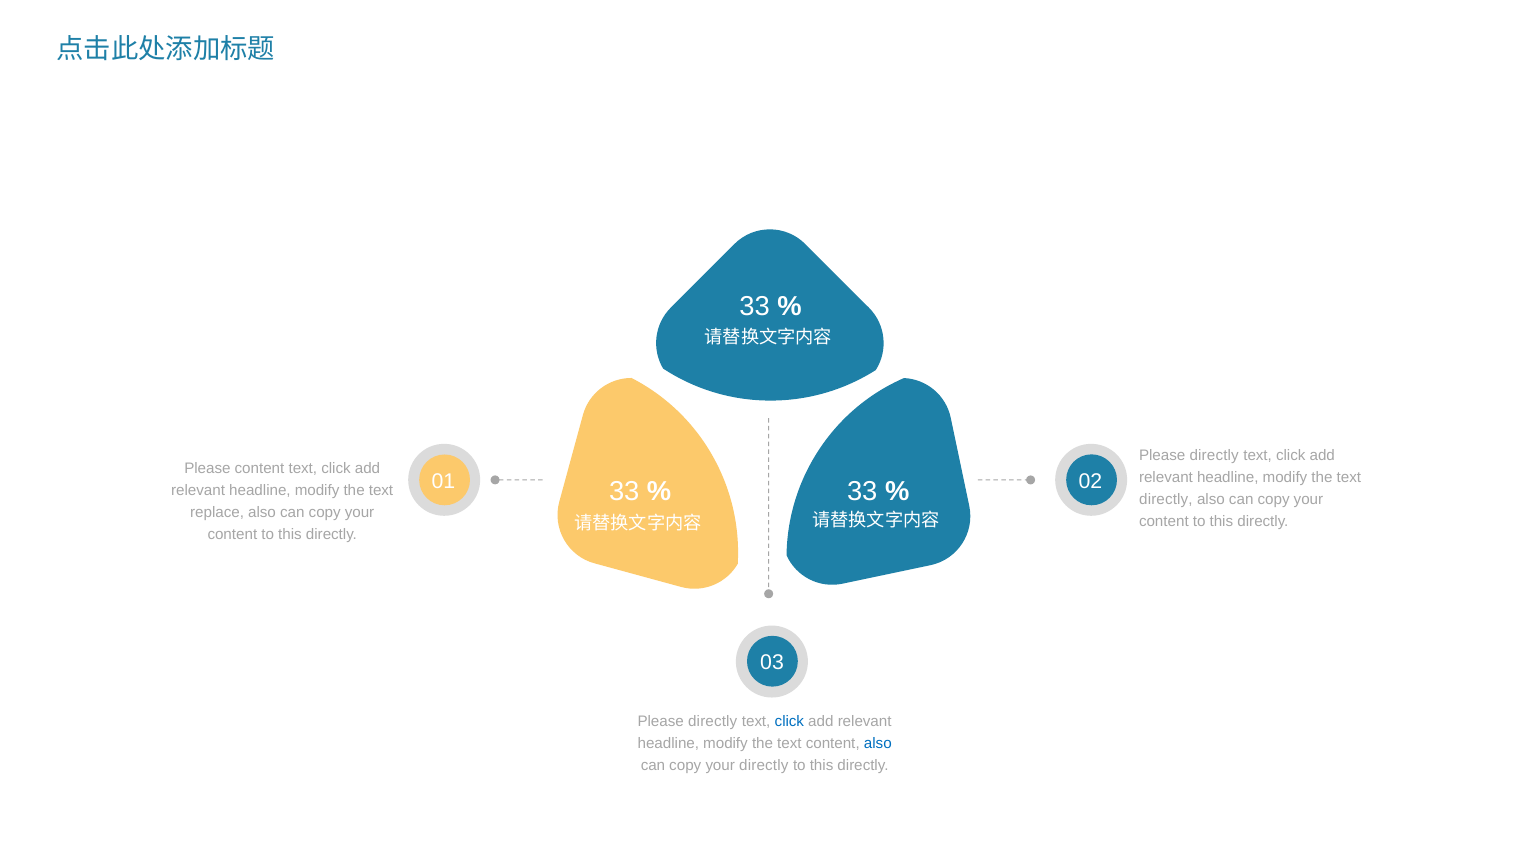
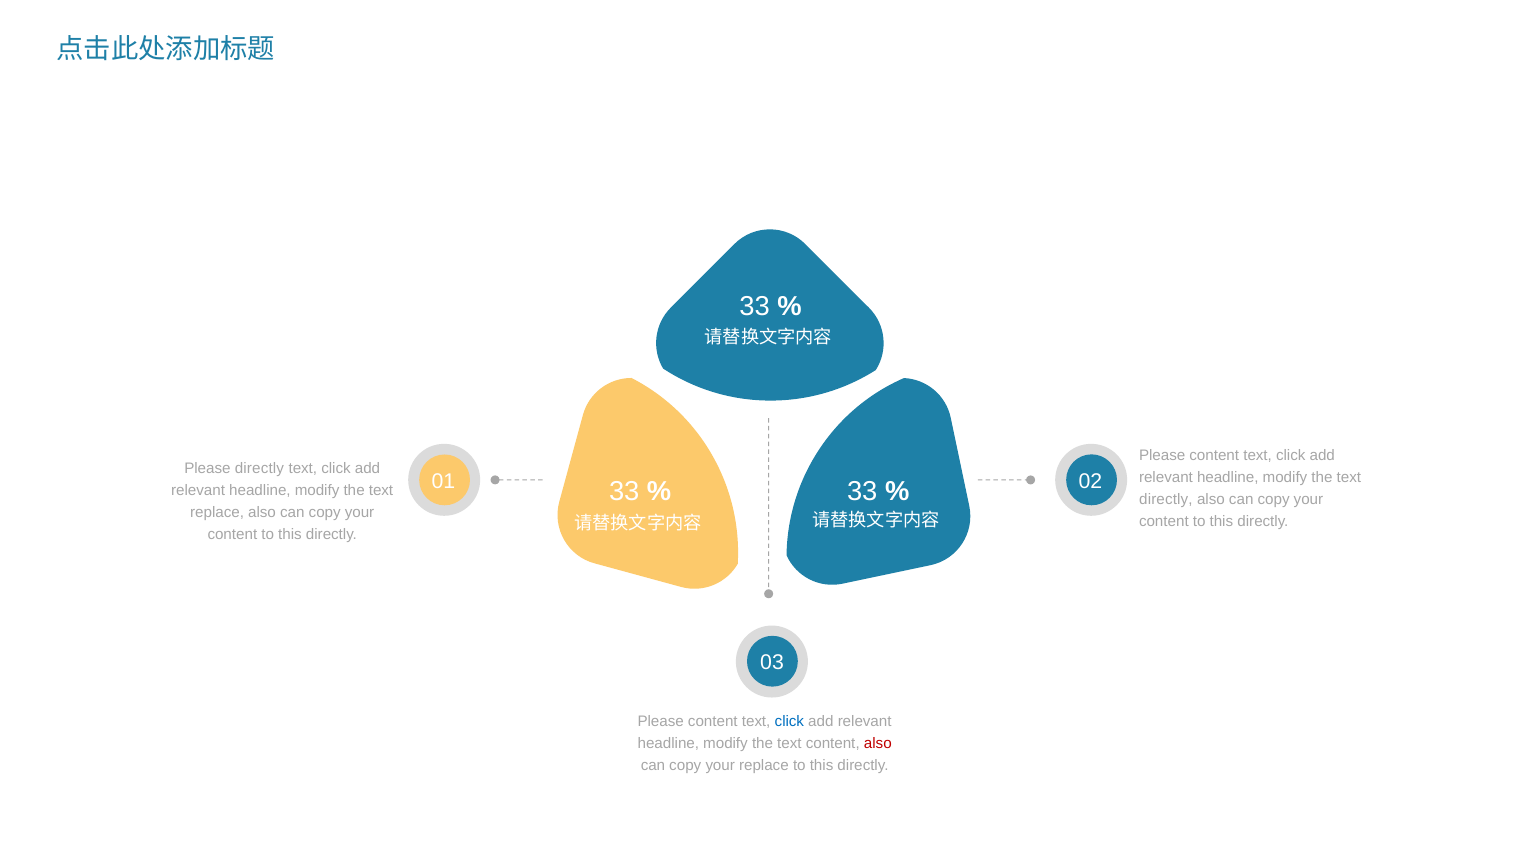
directly: directly -> content (1214, 455)
Please content: content -> directly (259, 469)
directly: directly -> content (713, 722)
also colour: blue -> red (878, 744)
your directly: directly -> replace (764, 765)
